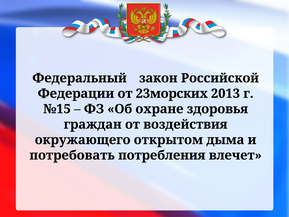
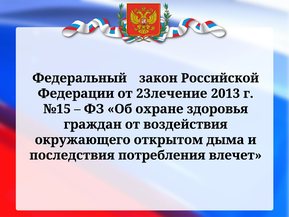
23морских: 23морских -> 23лечение (172, 93)
потребовать: потребовать -> последствия (72, 155)
